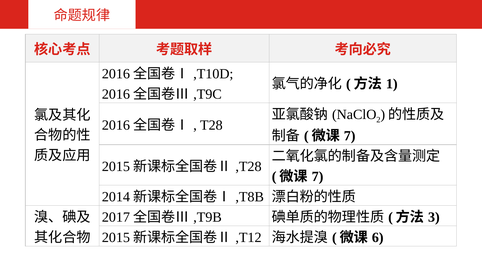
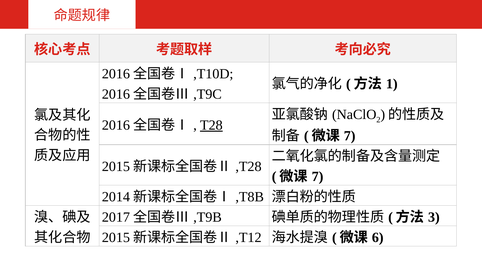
T28 underline: none -> present (211, 125)
